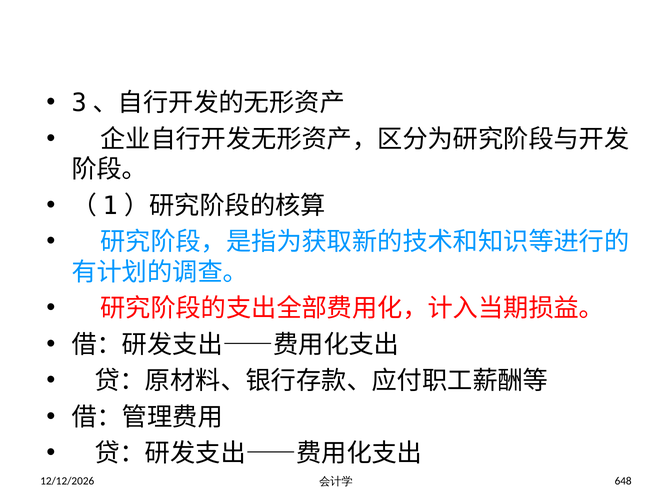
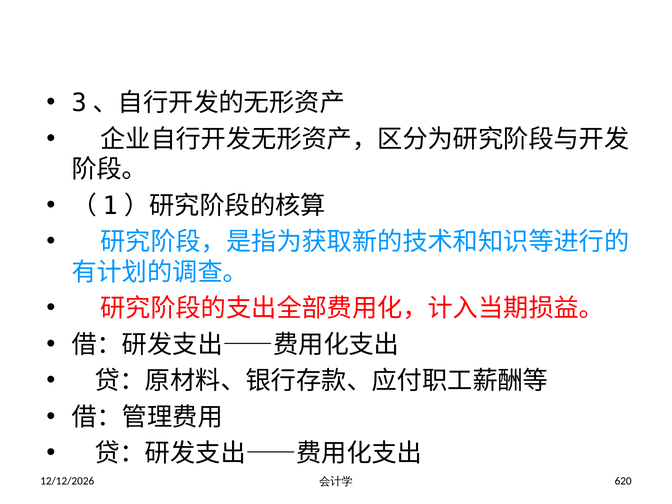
648: 648 -> 620 (623, 481)
